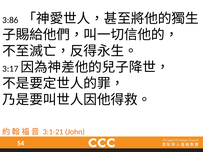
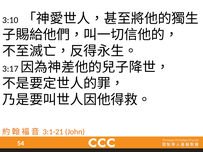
3:86: 3:86 -> 3:10 (10, 20)
